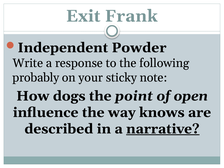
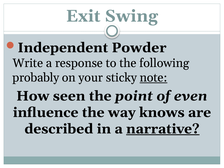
Frank: Frank -> Swing (131, 16)
note underline: none -> present (154, 78)
dogs: dogs -> seen (69, 96)
open: open -> even (191, 96)
